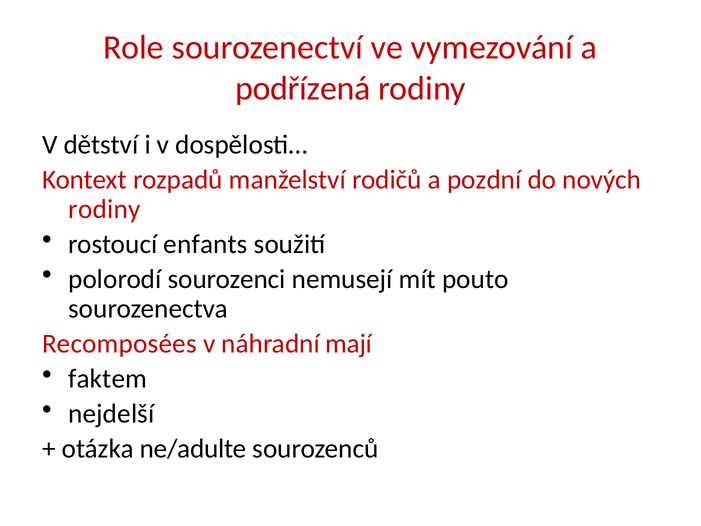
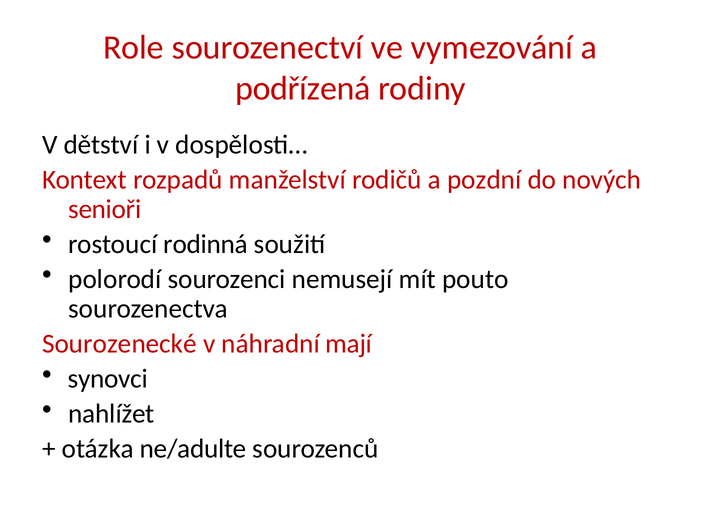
rodiny: rodiny -> senioři (105, 209)
enfants: enfants -> rodinná (206, 244)
Recomposées: Recomposées -> Sourozenecké (119, 344)
faktem: faktem -> synovci (108, 379)
nejdelší: nejdelší -> nahlížet (111, 414)
